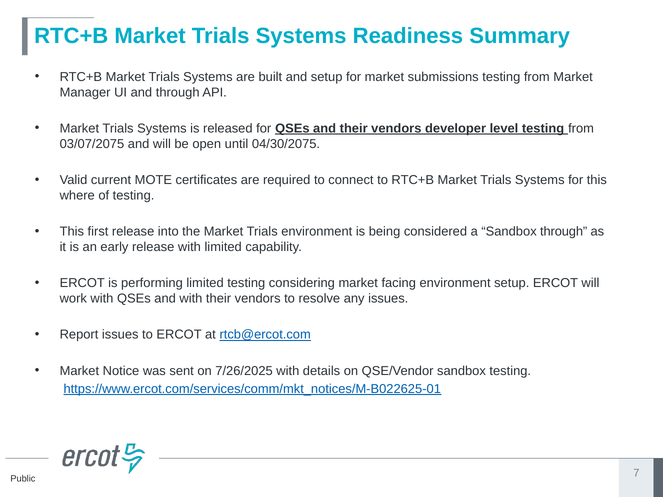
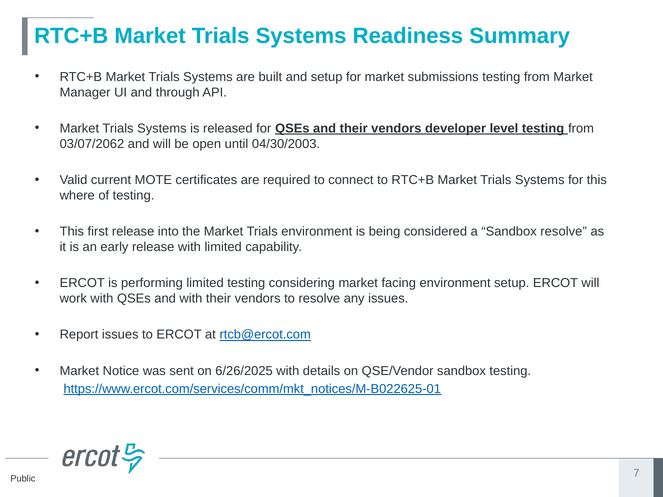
03/07/2075: 03/07/2075 -> 03/07/2062 (92, 144)
04/30/2075: 04/30/2075 -> 04/30/2003 (286, 144)
Sandbox through: through -> resolve (564, 232)
7/26/2025: 7/26/2025 -> 6/26/2025 (244, 371)
